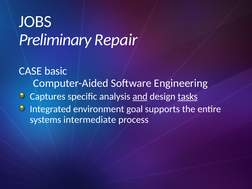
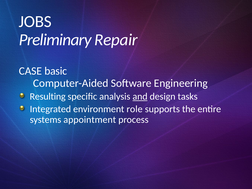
Captures: Captures -> Resulting (48, 97)
tasks underline: present -> none (188, 97)
goal: goal -> role (135, 109)
intermediate: intermediate -> appointment (90, 120)
